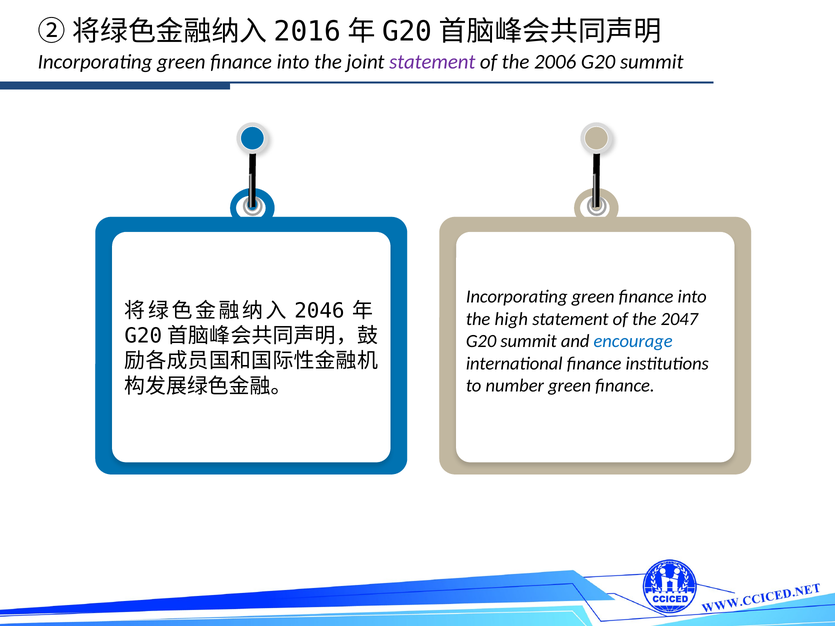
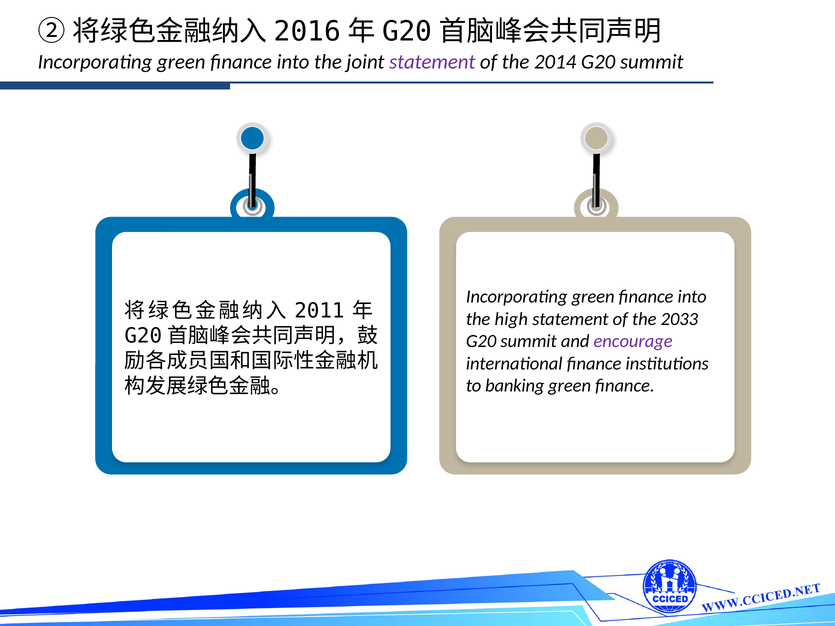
2006: 2006 -> 2014 (555, 62)
2046: 2046 -> 2011 (319, 311)
2047: 2047 -> 2033 (679, 319)
encourage colour: blue -> purple (633, 341)
number: number -> banking (515, 386)
